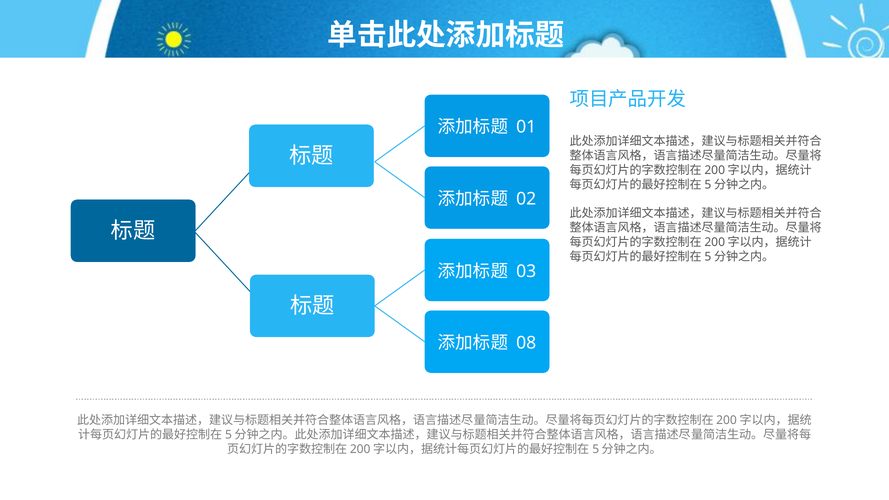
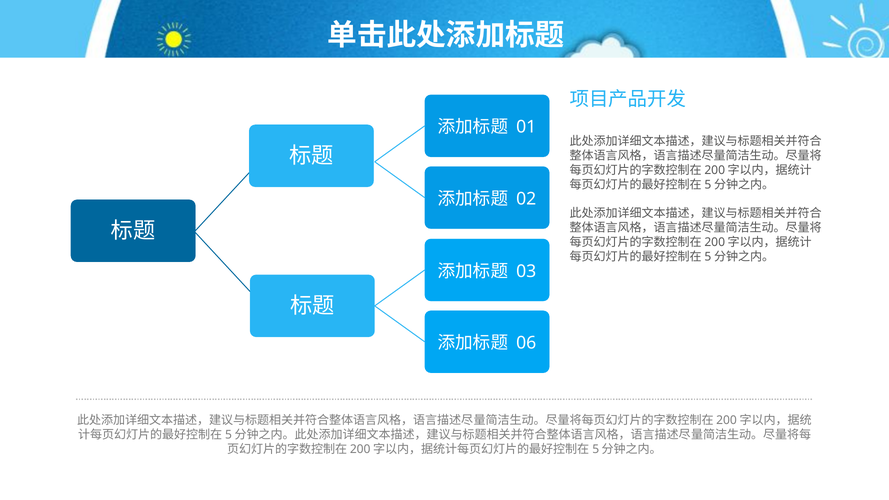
08: 08 -> 06 (526, 343)
